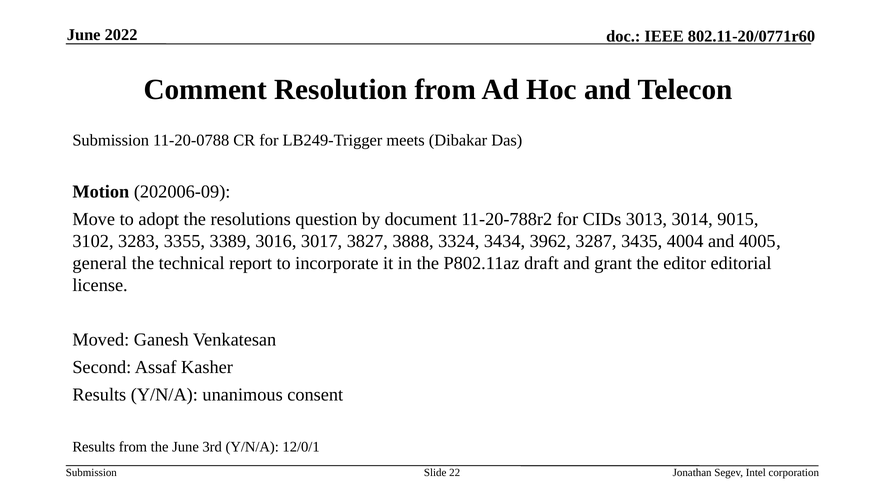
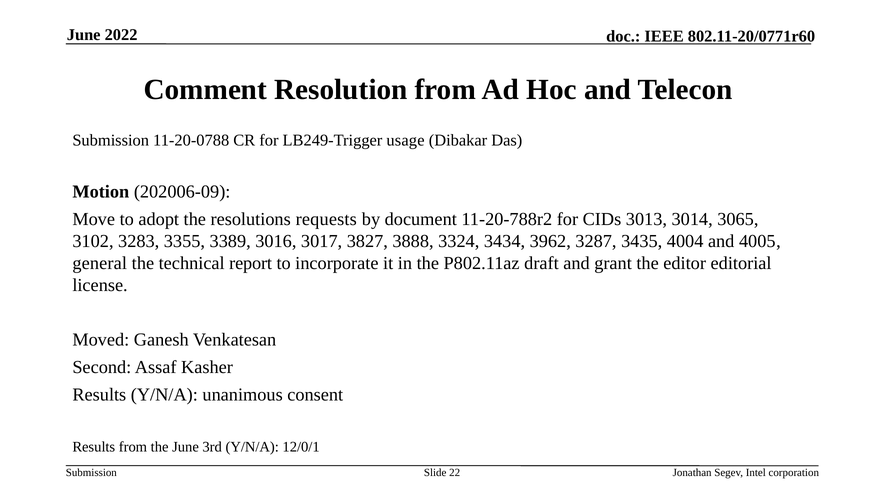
meets: meets -> usage (406, 140)
question: question -> requests (326, 219)
9015: 9015 -> 3065 (738, 219)
